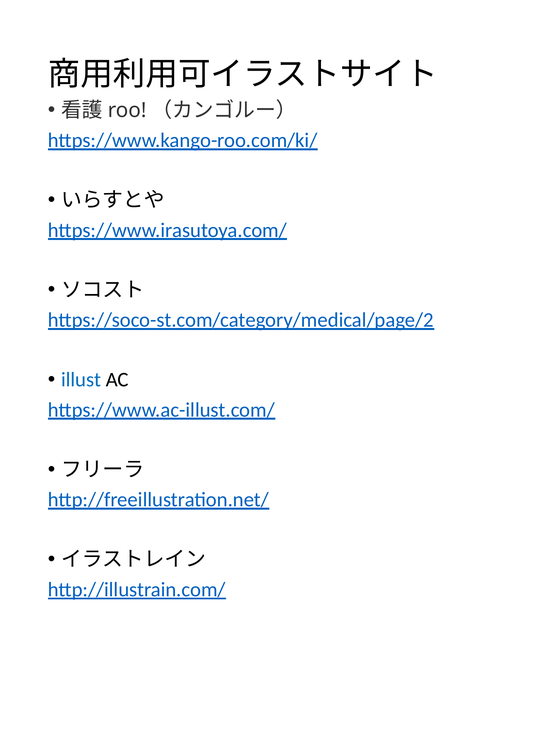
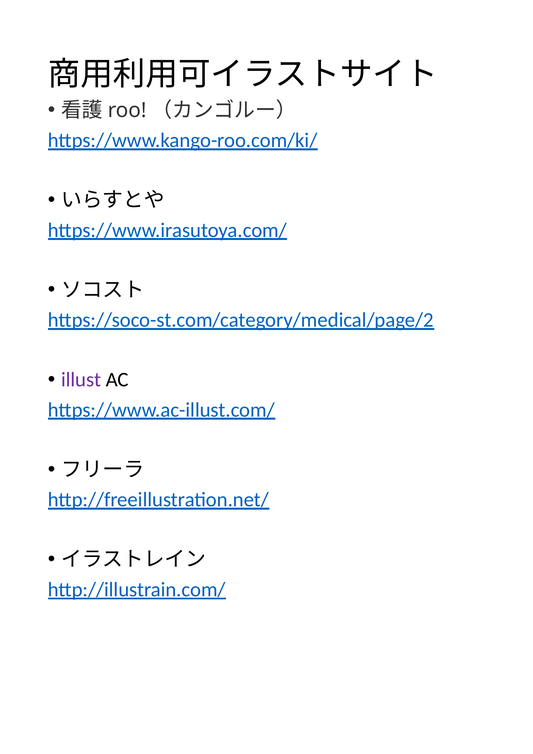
illust colour: blue -> purple (81, 380)
